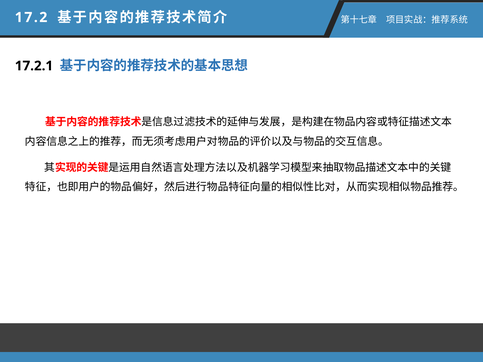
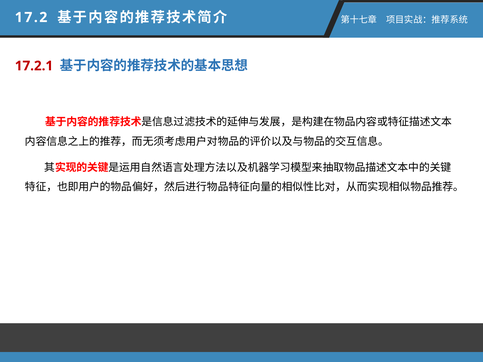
17.2.1 colour: black -> red (34, 66)
